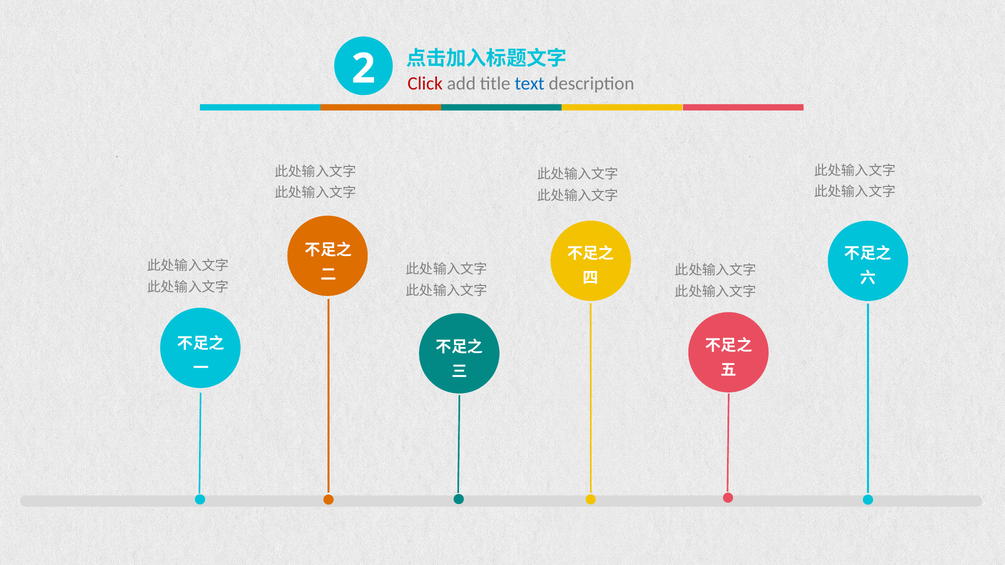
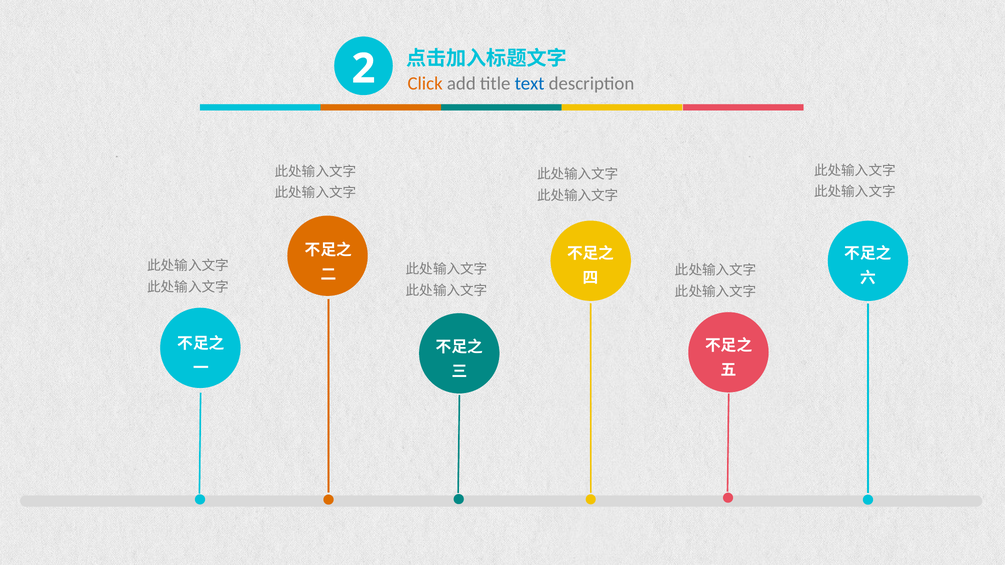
Click colour: red -> orange (425, 84)
